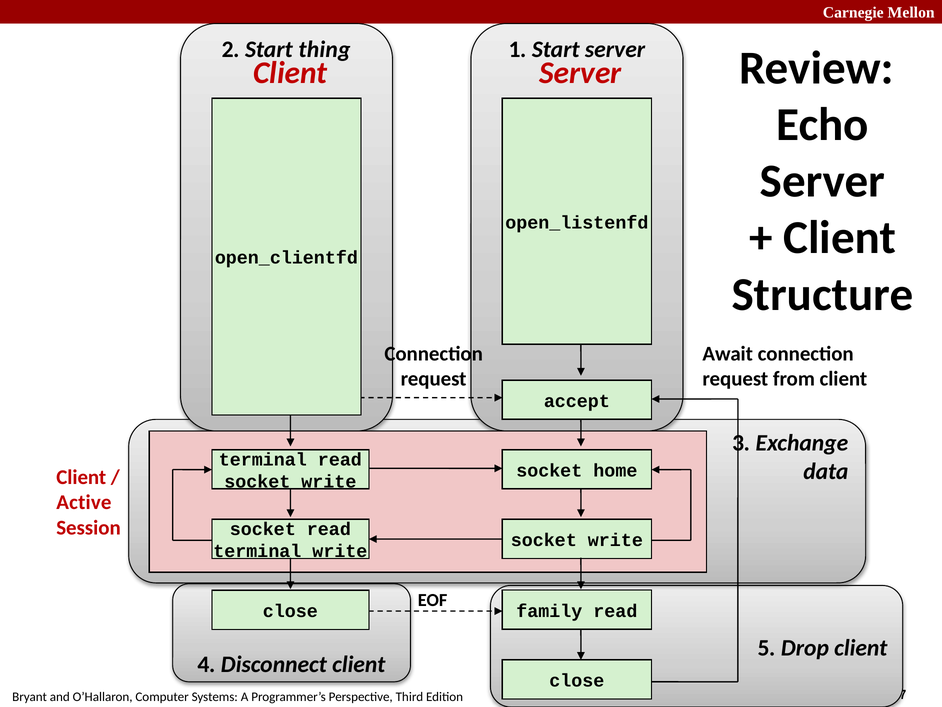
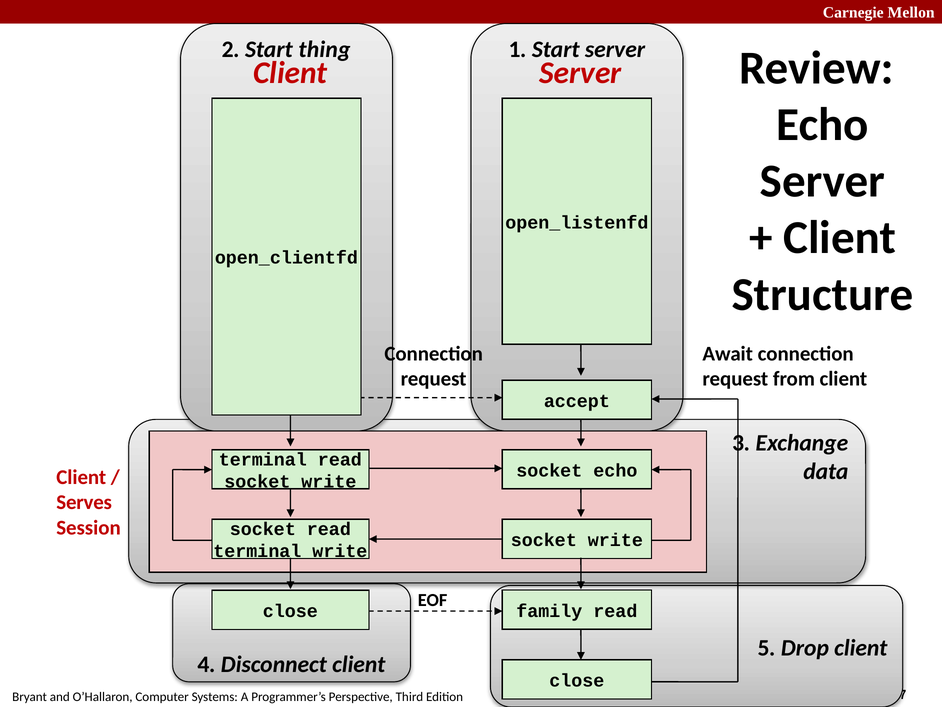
socket home: home -> echo (615, 470)
Active: Active -> Serves (84, 502)
